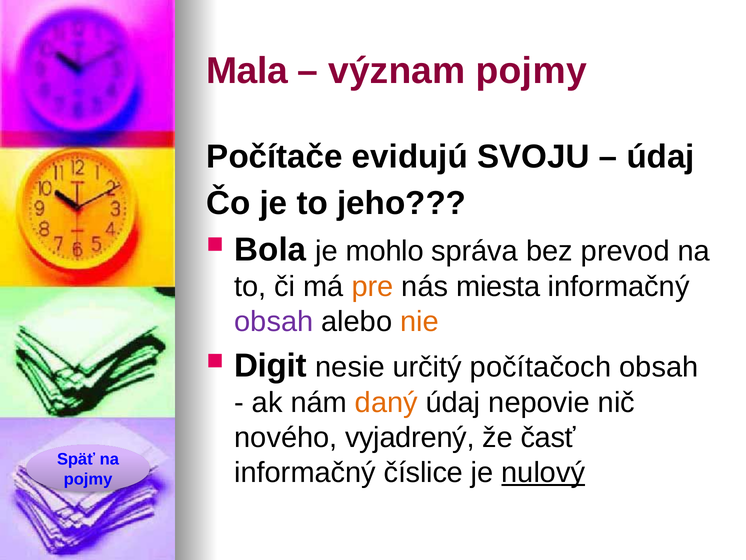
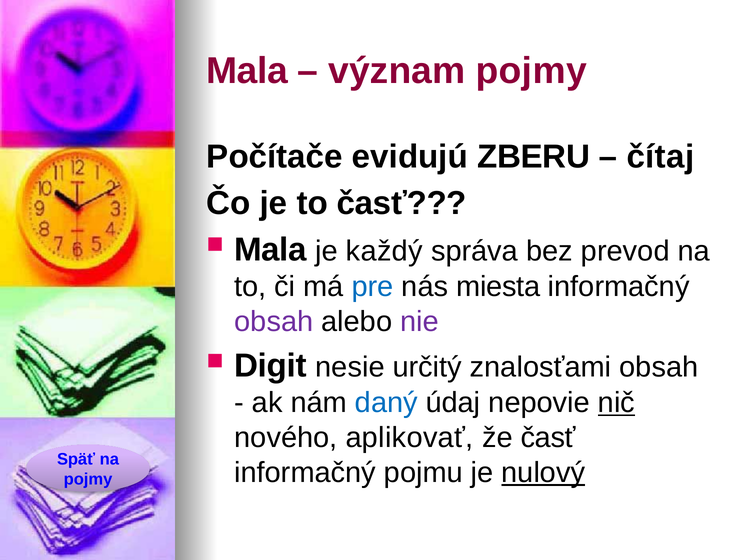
SVOJU: SVOJU -> ZBERU (534, 156)
údaj: údaj -> čítaj (660, 156)
to jeho: jeho -> časť (402, 203)
Bola: Bola -> Mala (270, 249)
mohlo: mohlo -> každý (384, 251)
pre colour: orange -> blue (373, 286)
nie colour: orange -> purple (419, 321)
počítačoch: počítačoch -> znalosťami (541, 367)
daný colour: orange -> blue (386, 402)
nič underline: none -> present (616, 402)
vyjadrený: vyjadrený -> aplikovať (410, 437)
číslice: číslice -> pojmu (423, 472)
